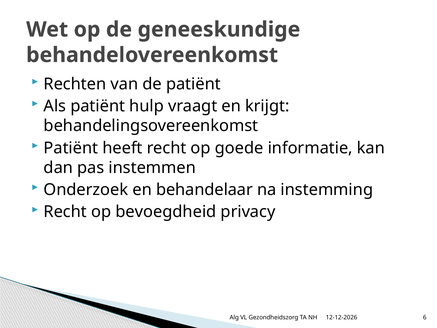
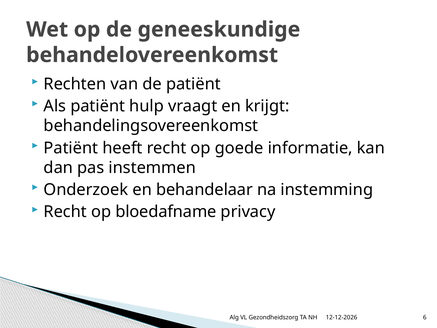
bevoegdheid: bevoegdheid -> bloedafname (166, 212)
